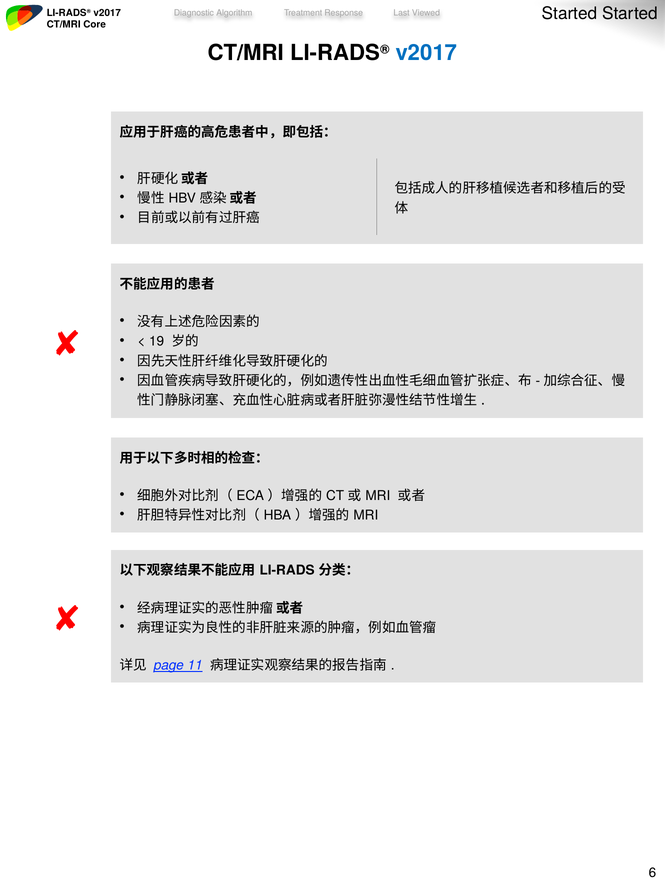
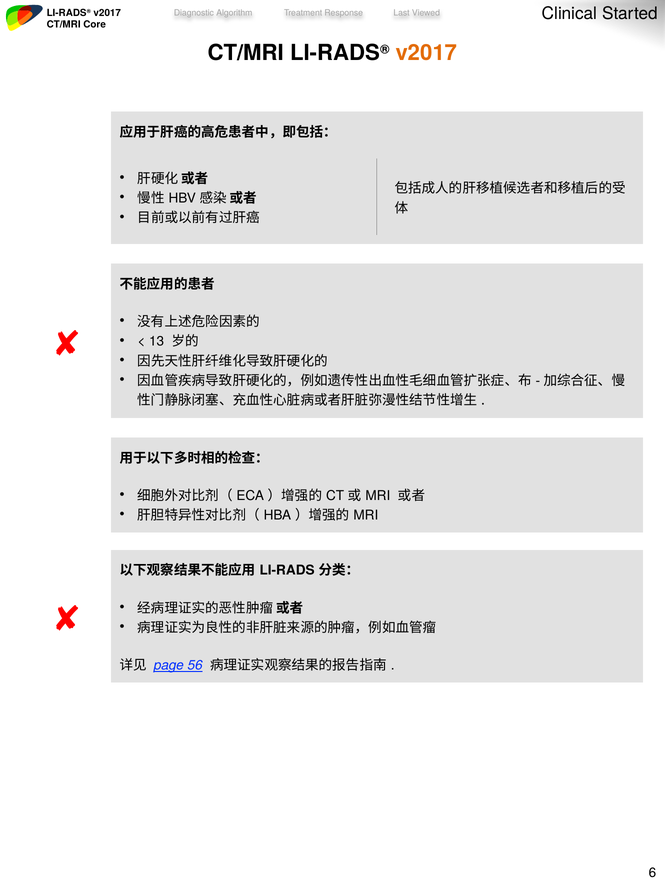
Started: Started -> Clinical (570, 13)
v2017 colour: blue -> orange (426, 53)
19: 19 -> 13 (157, 342)
11: 11 -> 56 (195, 666)
